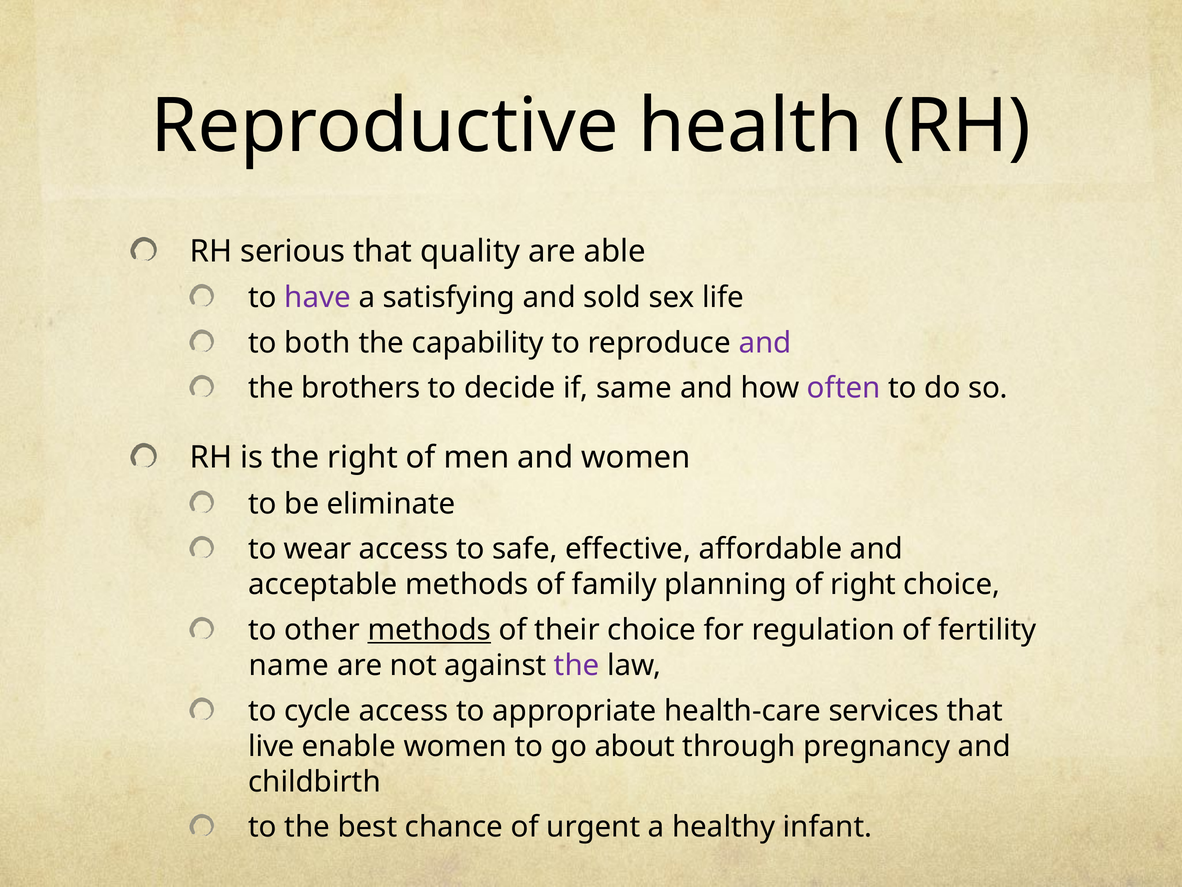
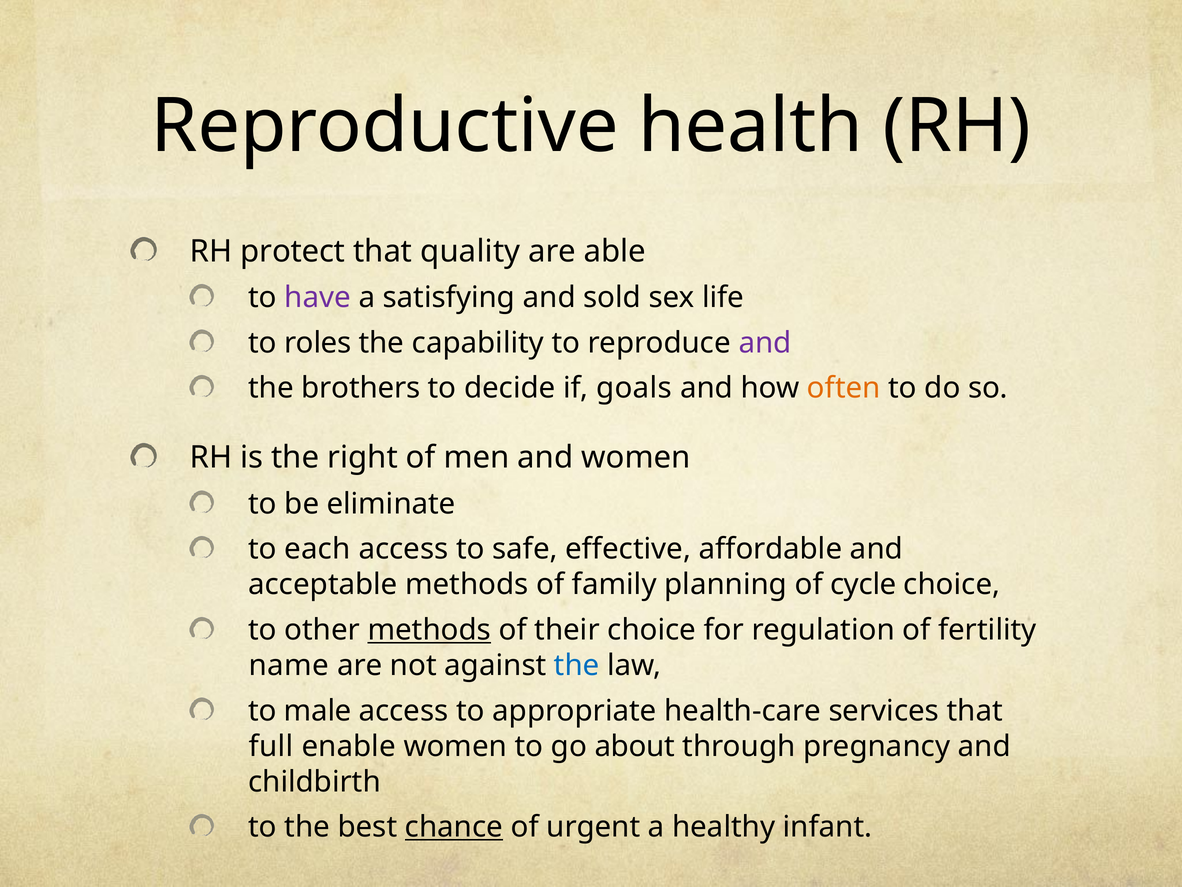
serious: serious -> protect (293, 251)
both: both -> roles (318, 343)
same: same -> goals (634, 388)
often colour: purple -> orange (844, 388)
wear: wear -> each (317, 549)
of right: right -> cycle (863, 584)
the colour: purple -> blue (577, 665)
cycle: cycle -> male (318, 710)
live: live -> full (271, 746)
chance underline: none -> present (454, 827)
